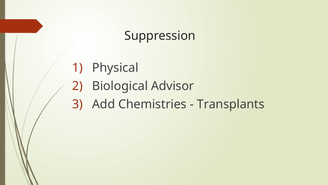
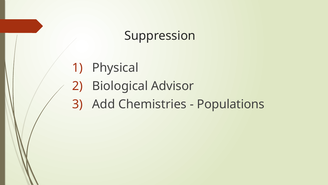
Transplants: Transplants -> Populations (231, 104)
